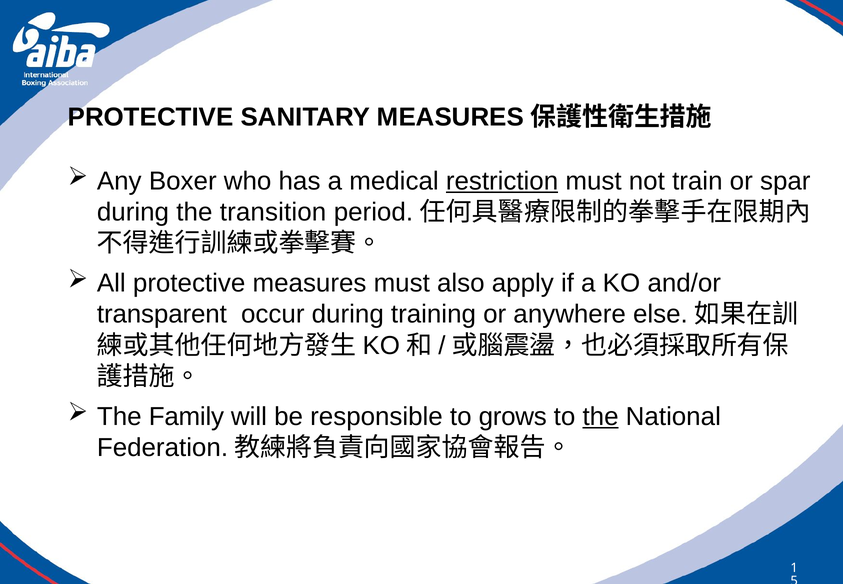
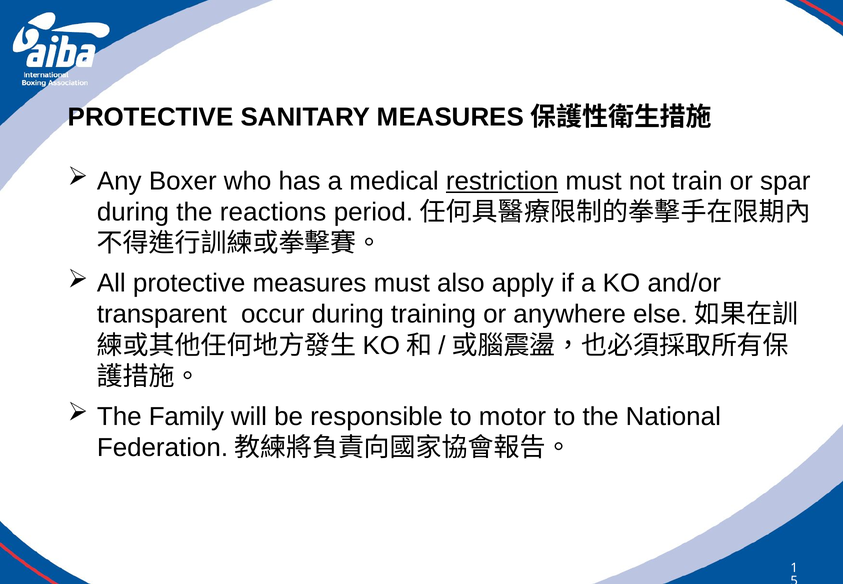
transition: transition -> reactions (273, 212)
grows: grows -> motor (512, 416)
the underline: present -> none (601, 416)
